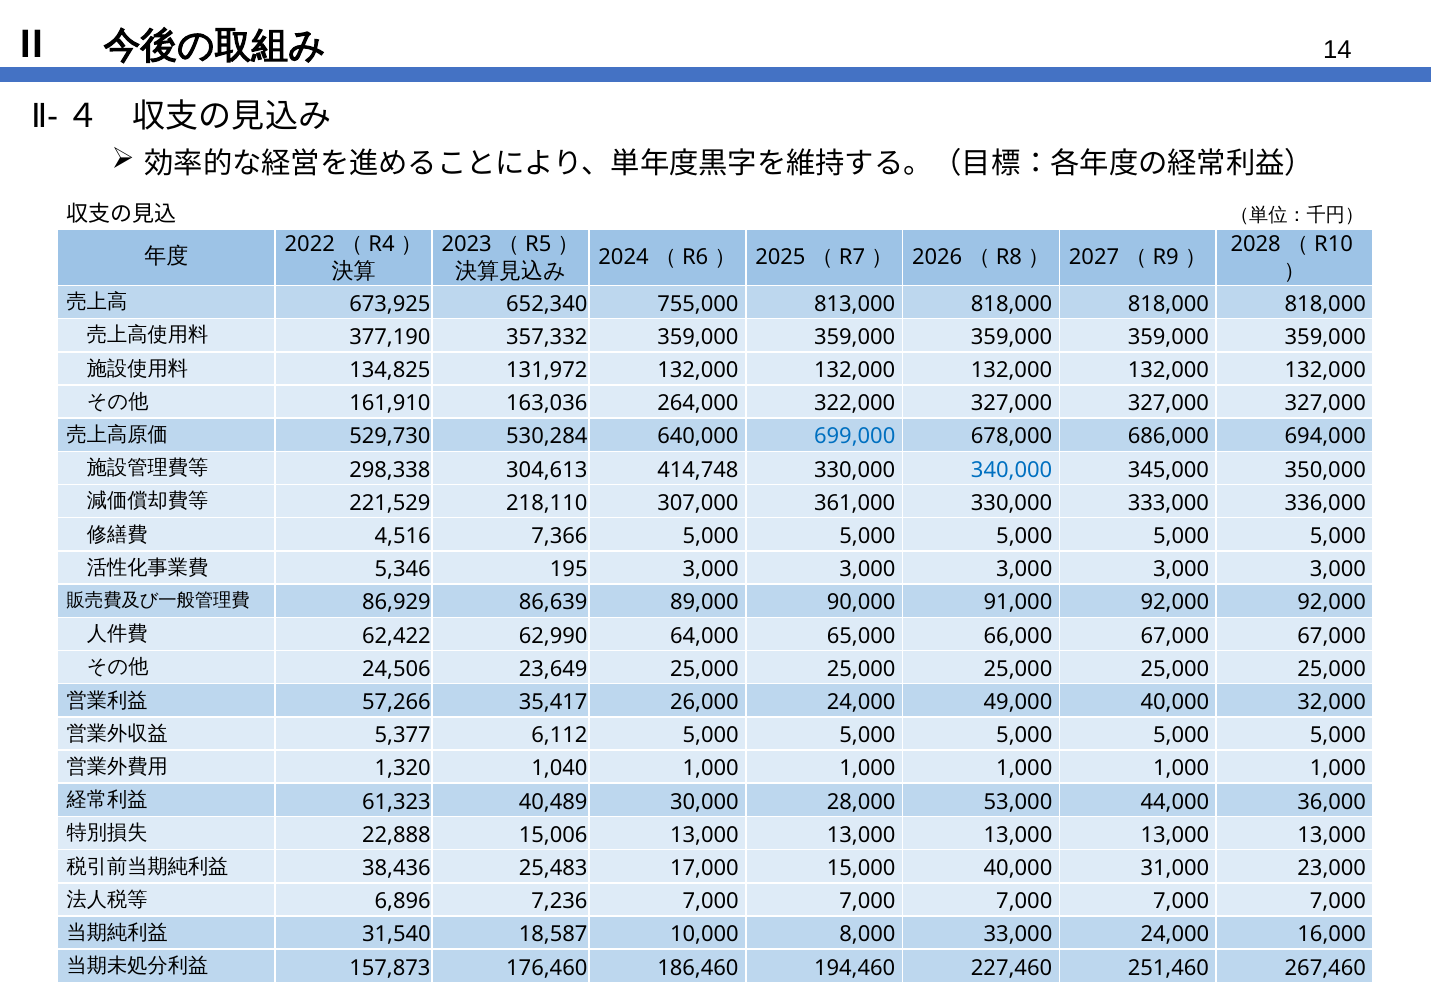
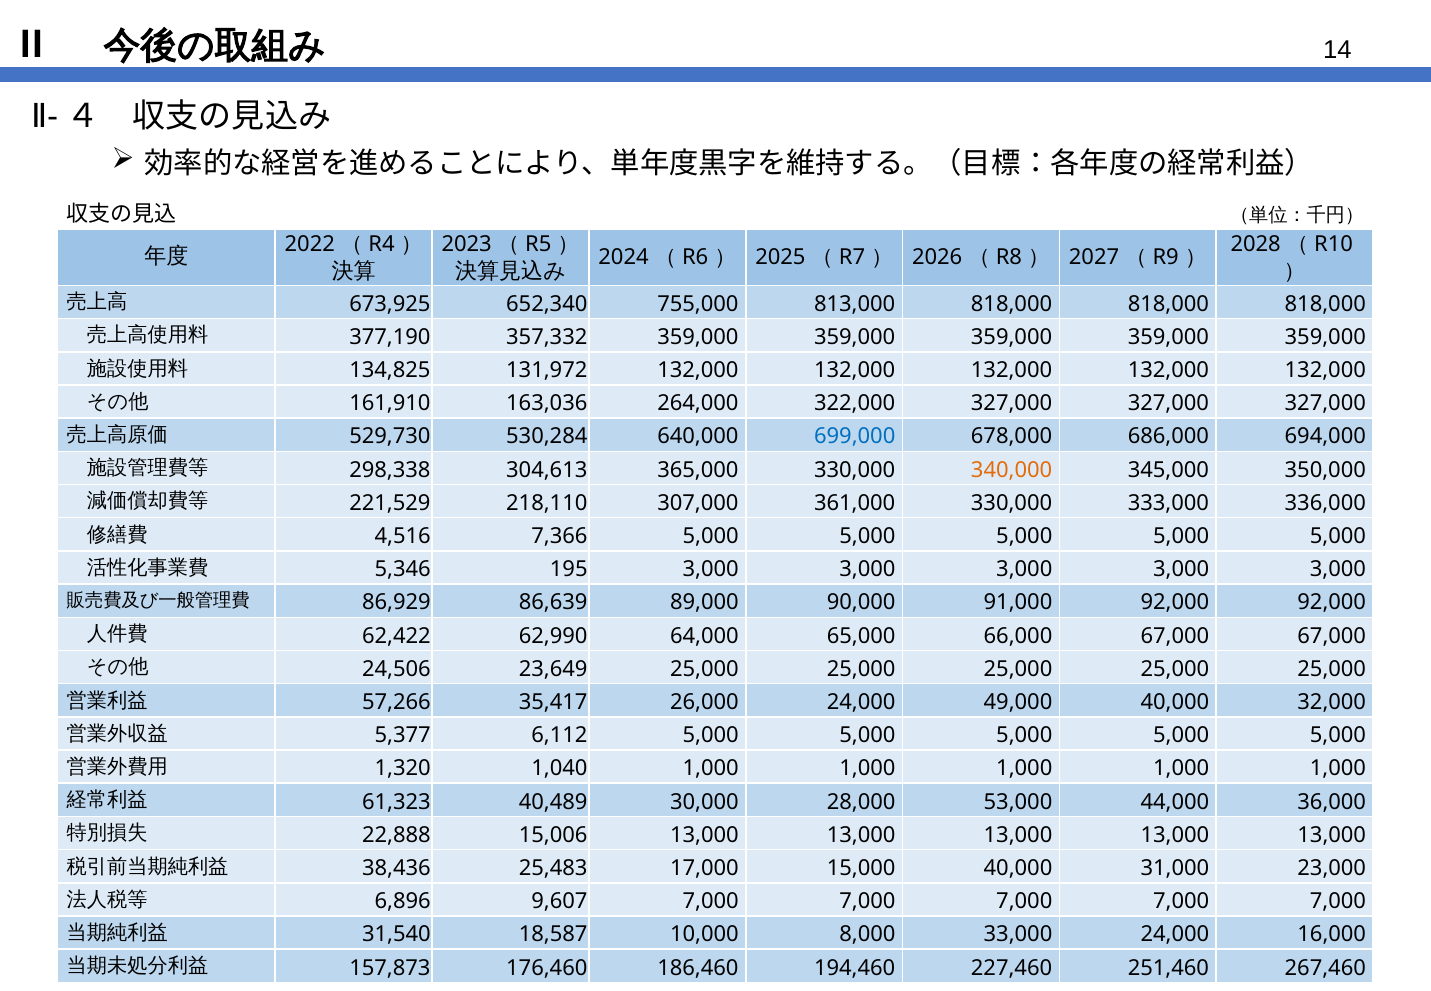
414,748: 414,748 -> 365,000 (698, 470)
340,000 colour: blue -> orange (1012, 470)
7,236: 7,236 -> 9,607 (559, 901)
